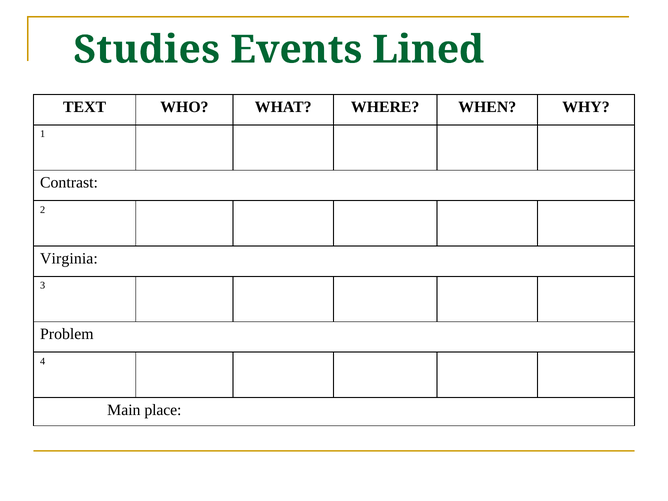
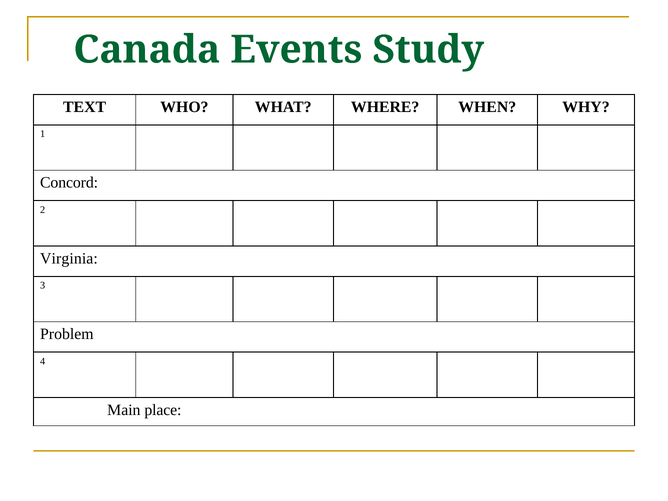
Studies: Studies -> Canada (147, 50)
Lined: Lined -> Study (428, 50)
Contrast: Contrast -> Concord (69, 183)
